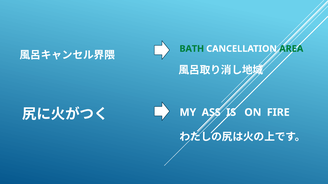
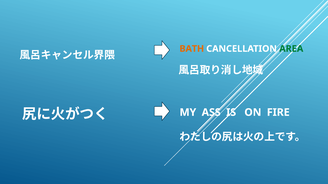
BATH colour: green -> orange (192, 49)
